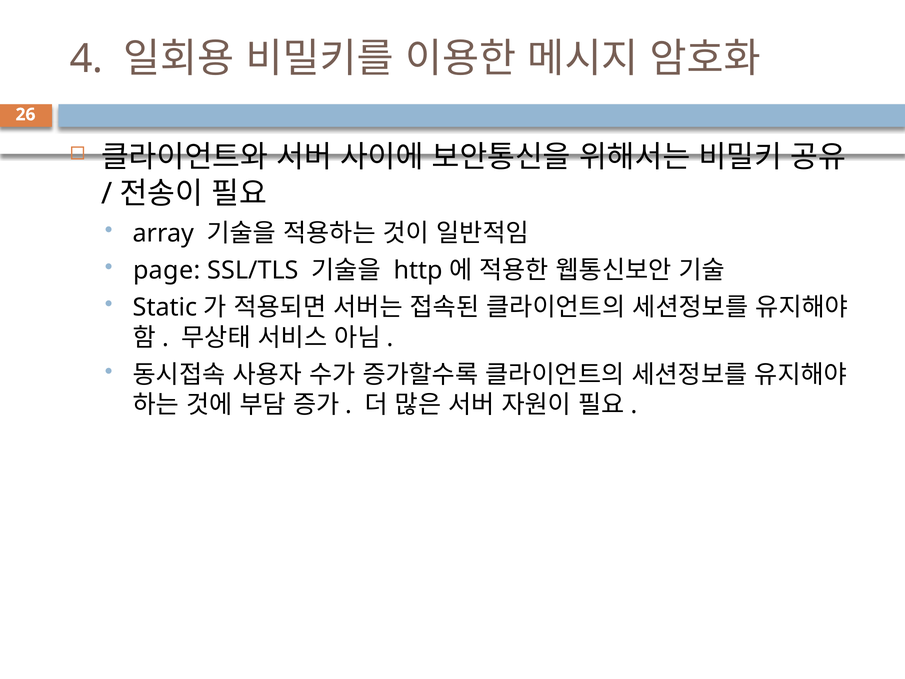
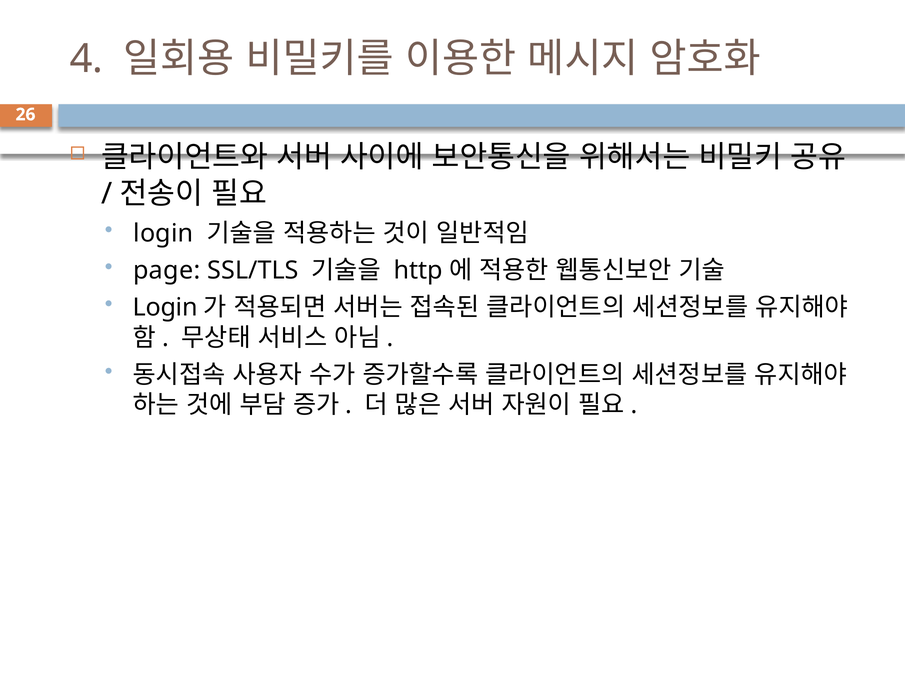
array: array -> login (163, 233)
Static: Static -> Login (165, 307)
